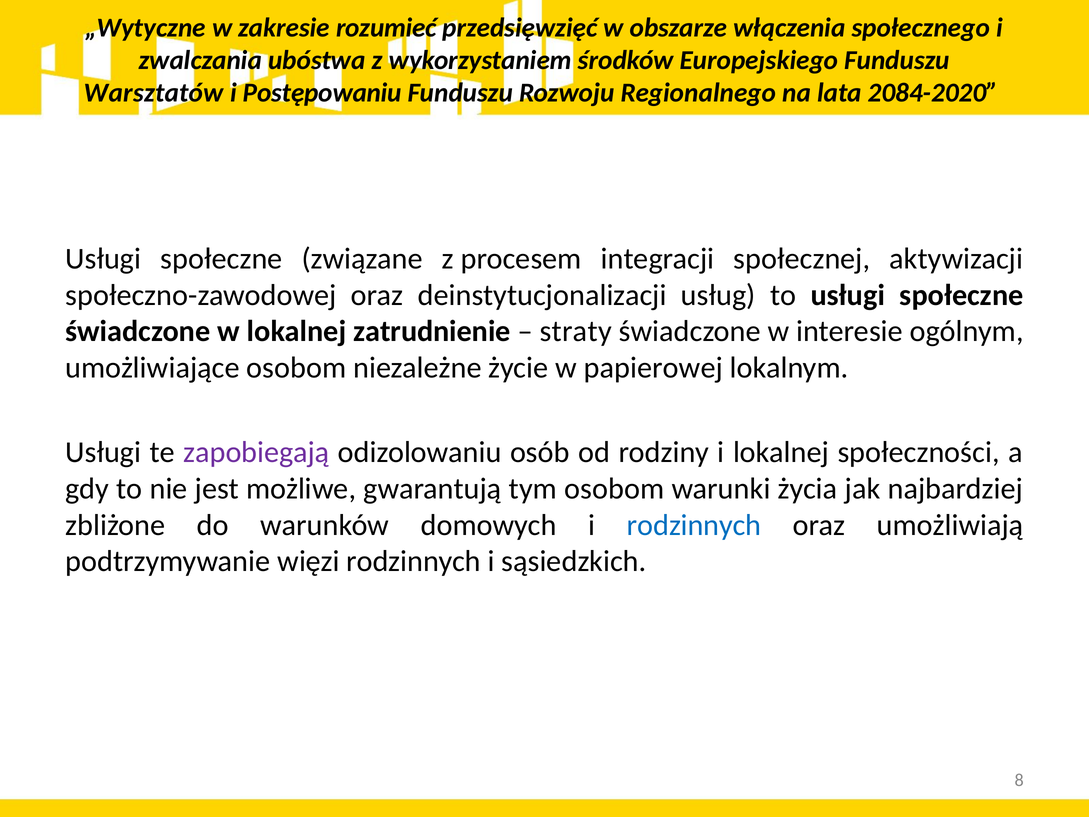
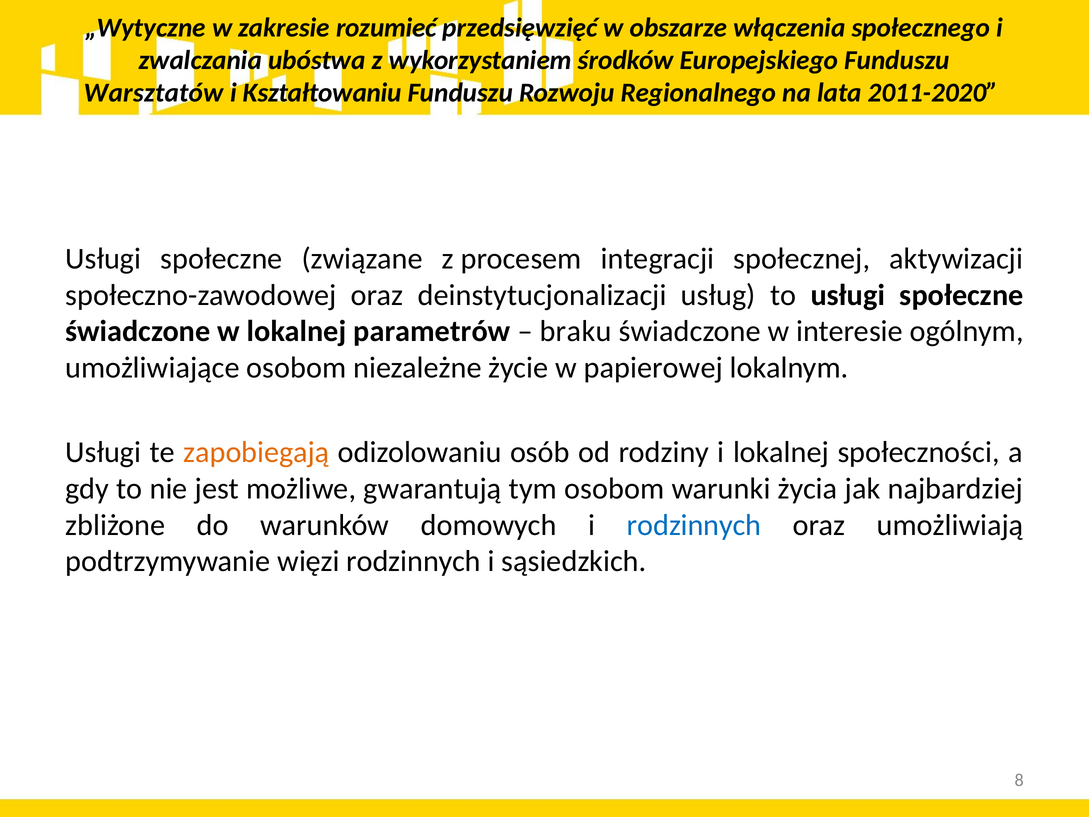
Postępowaniu: Postępowaniu -> Kształtowaniu (322, 93)
2084-2020: 2084-2020 -> 2011-2020 (933, 93)
zatrudnienie: zatrudnienie -> parametrów (432, 331)
straty: straty -> braku (576, 331)
zapobiegają colour: purple -> orange (256, 452)
